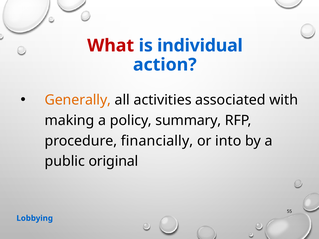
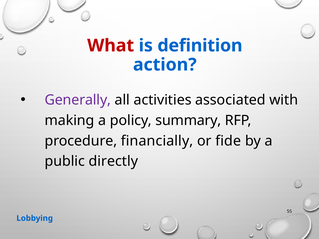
individual: individual -> definition (200, 46)
Generally colour: orange -> purple (78, 100)
into: into -> fide (228, 141)
original: original -> directly (113, 161)
